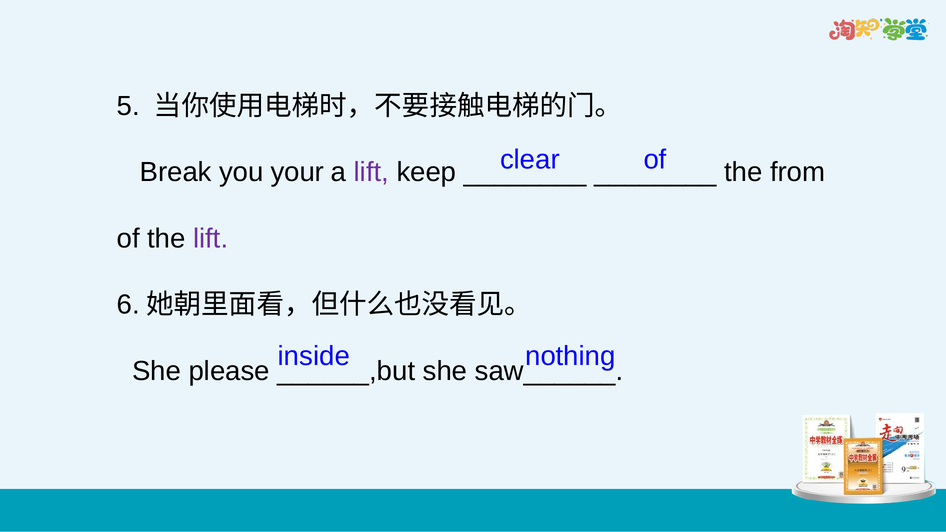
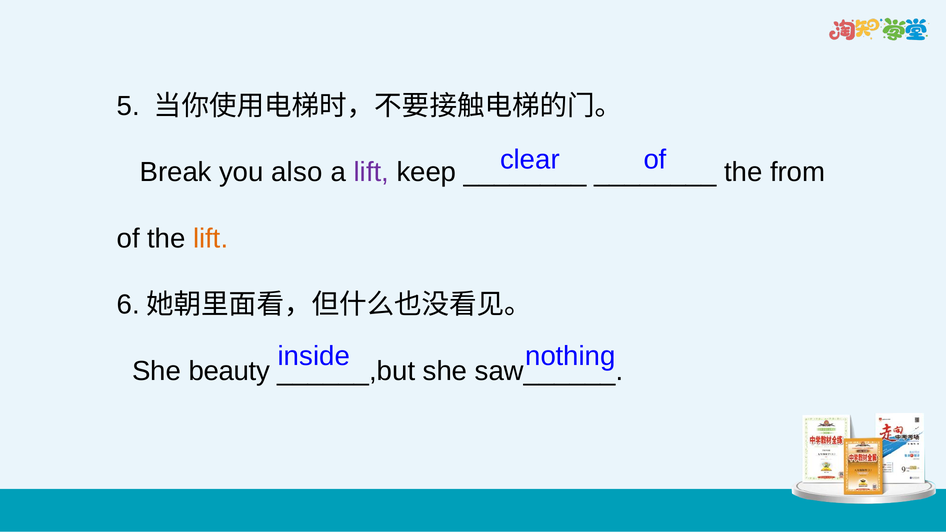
your: your -> also (297, 172)
lift colour: purple -> orange (211, 239)
please: please -> beauty (229, 371)
